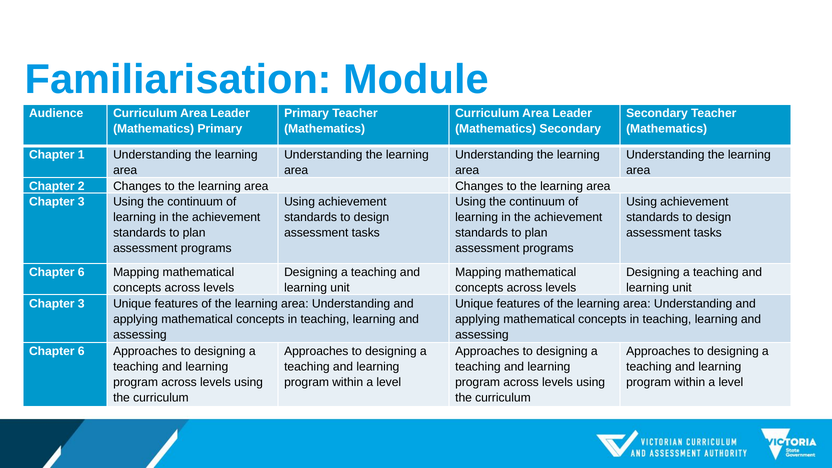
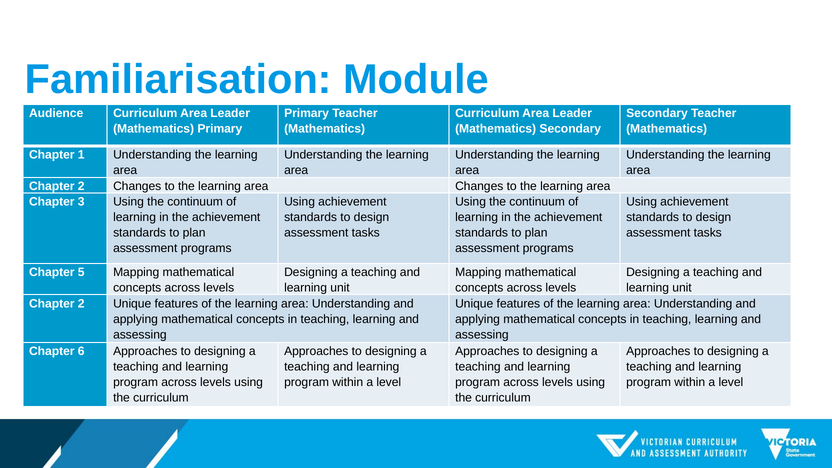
6: 6 -> 5 (81, 272)
3: 3 -> 2 (81, 304)
